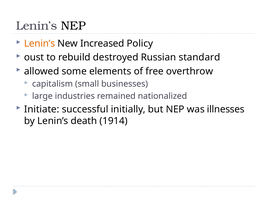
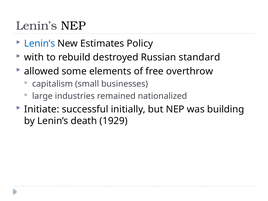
Lenin’s colour: orange -> blue (40, 44)
Increased: Increased -> Estimates (102, 44)
oust: oust -> with (34, 57)
illnesses: illnesses -> building (226, 109)
1914: 1914 -> 1929 (114, 121)
